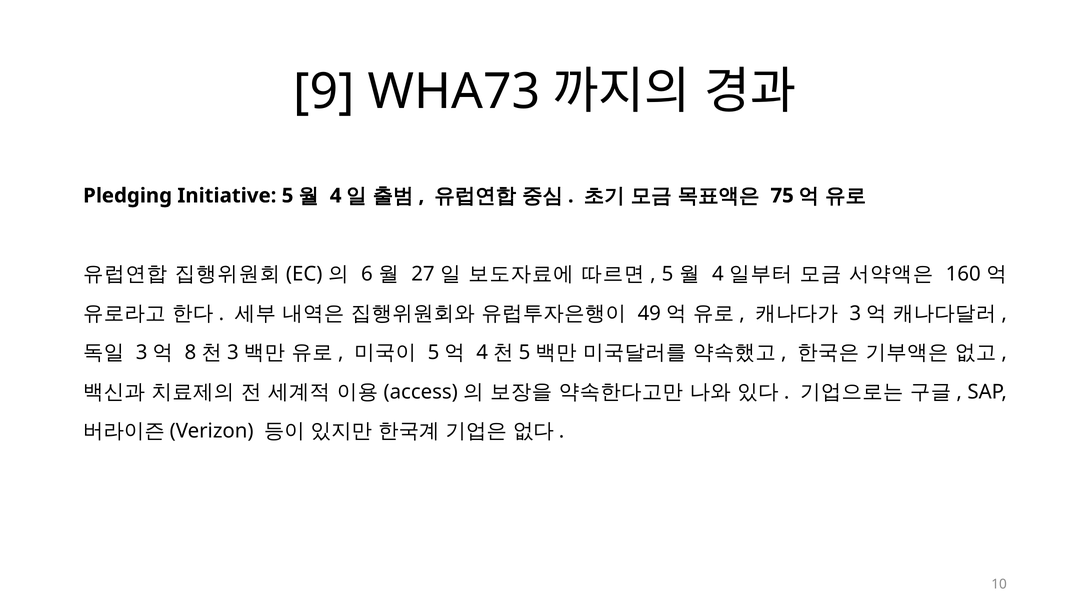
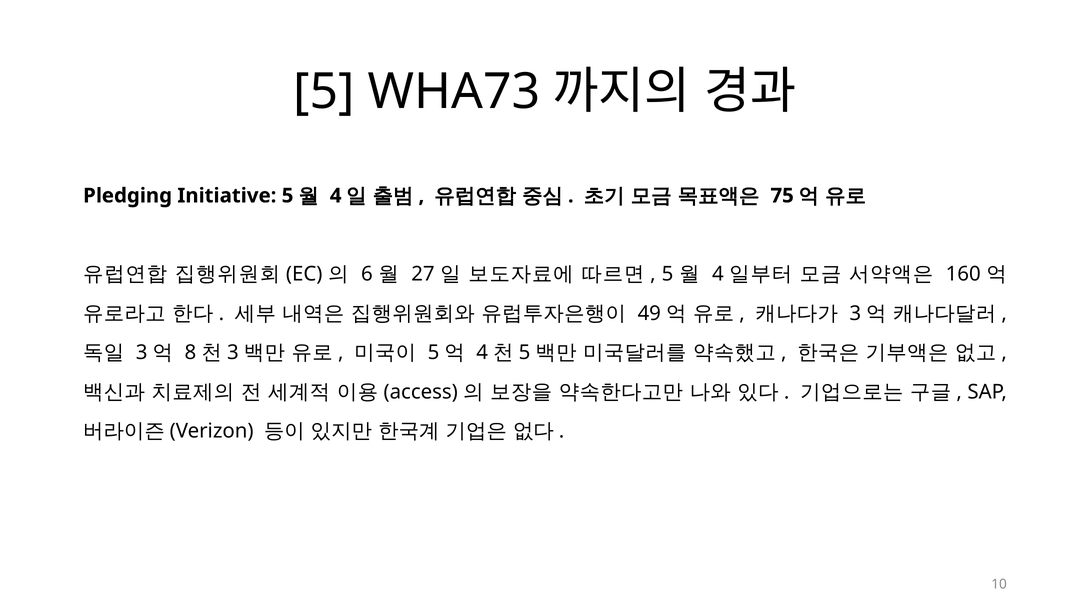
9: 9 -> 5 (324, 92)
